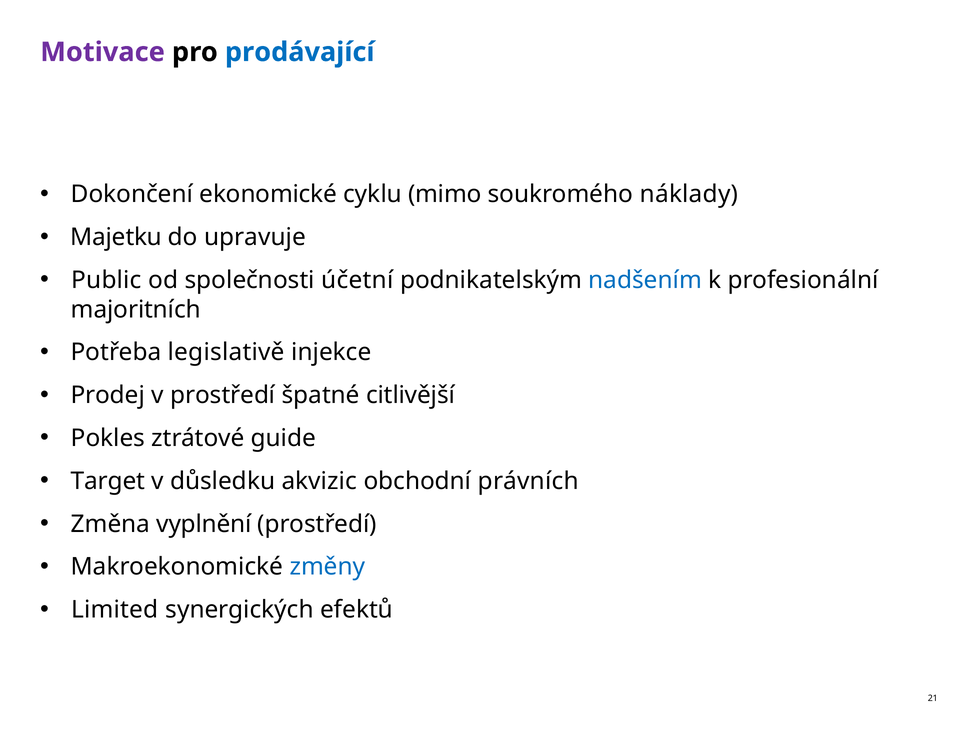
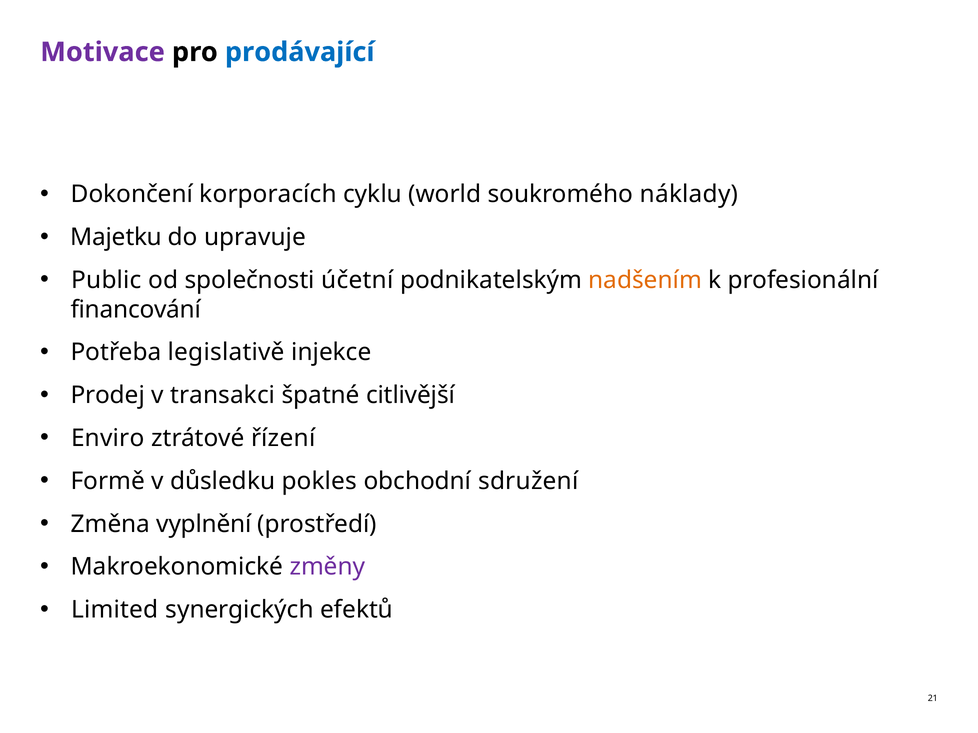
ekonomické: ekonomické -> korporacích (268, 195)
mimo: mimo -> world (445, 195)
nadšením colour: blue -> orange (645, 280)
majoritních: majoritních -> financování (136, 310)
v prostředí: prostředí -> transakci (223, 396)
Pokles: Pokles -> Enviro (108, 438)
guide: guide -> řízení (283, 438)
Target: Target -> Formě (108, 481)
akvizic: akvizic -> pokles (319, 481)
právních: právních -> sdružení (528, 481)
změny colour: blue -> purple (327, 567)
